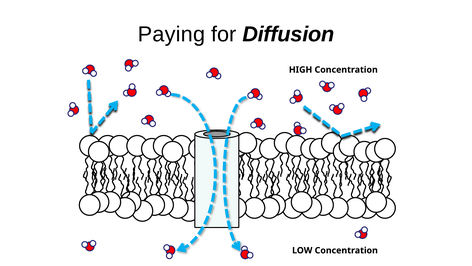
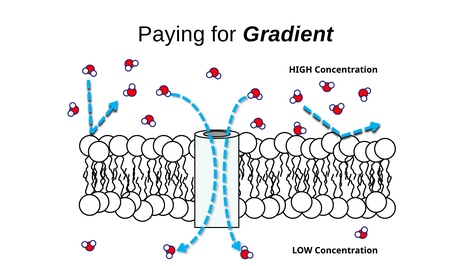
Diffusion: Diffusion -> Gradient (288, 34)
